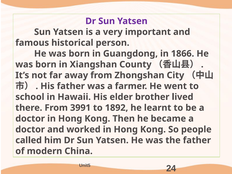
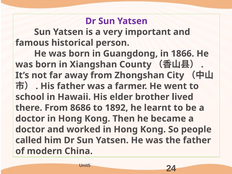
3991: 3991 -> 8686 (80, 108)
